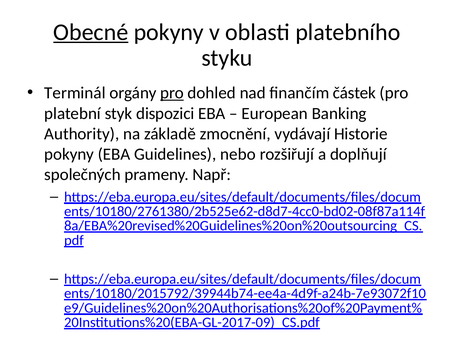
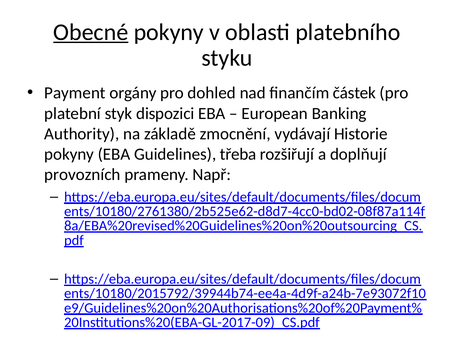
Terminál: Terminál -> Payment (75, 93)
pro underline: present -> none (172, 93)
nebo: nebo -> třeba (238, 154)
společných: společných -> provozních (82, 175)
